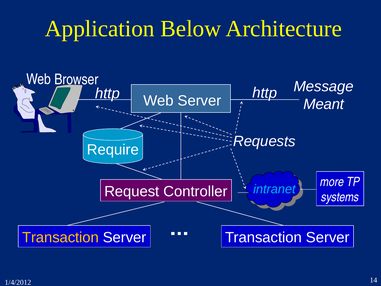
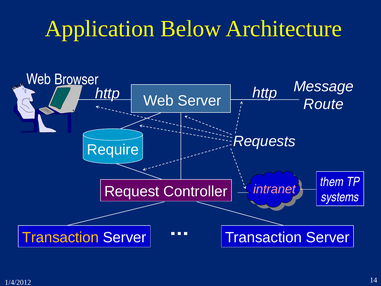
Meant: Meant -> Route (324, 104)
more: more -> them (332, 182)
intranet colour: light blue -> pink (274, 189)
